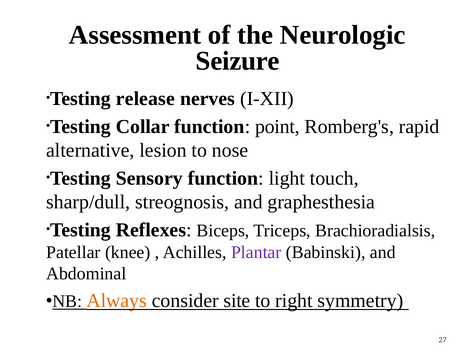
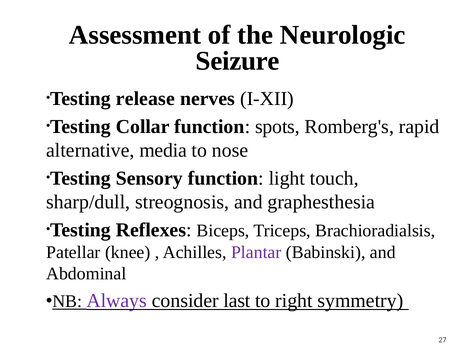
point: point -> spots (277, 127)
lesion: lesion -> media (163, 150)
Always colour: orange -> purple (117, 301)
site: site -> last (237, 301)
